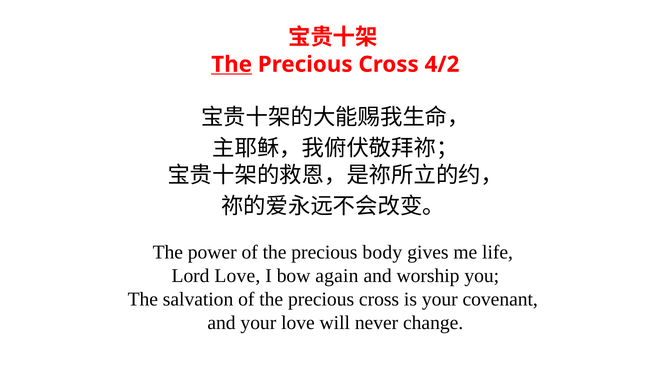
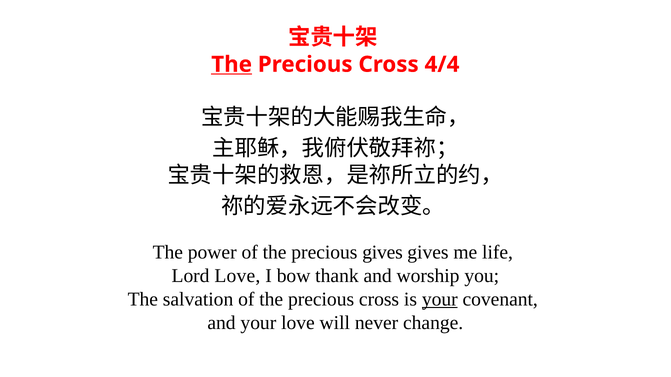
4/2: 4/2 -> 4/4 (442, 64)
precious body: body -> gives (383, 253)
again: again -> thank (337, 276)
your underline: none -> present (440, 300)
